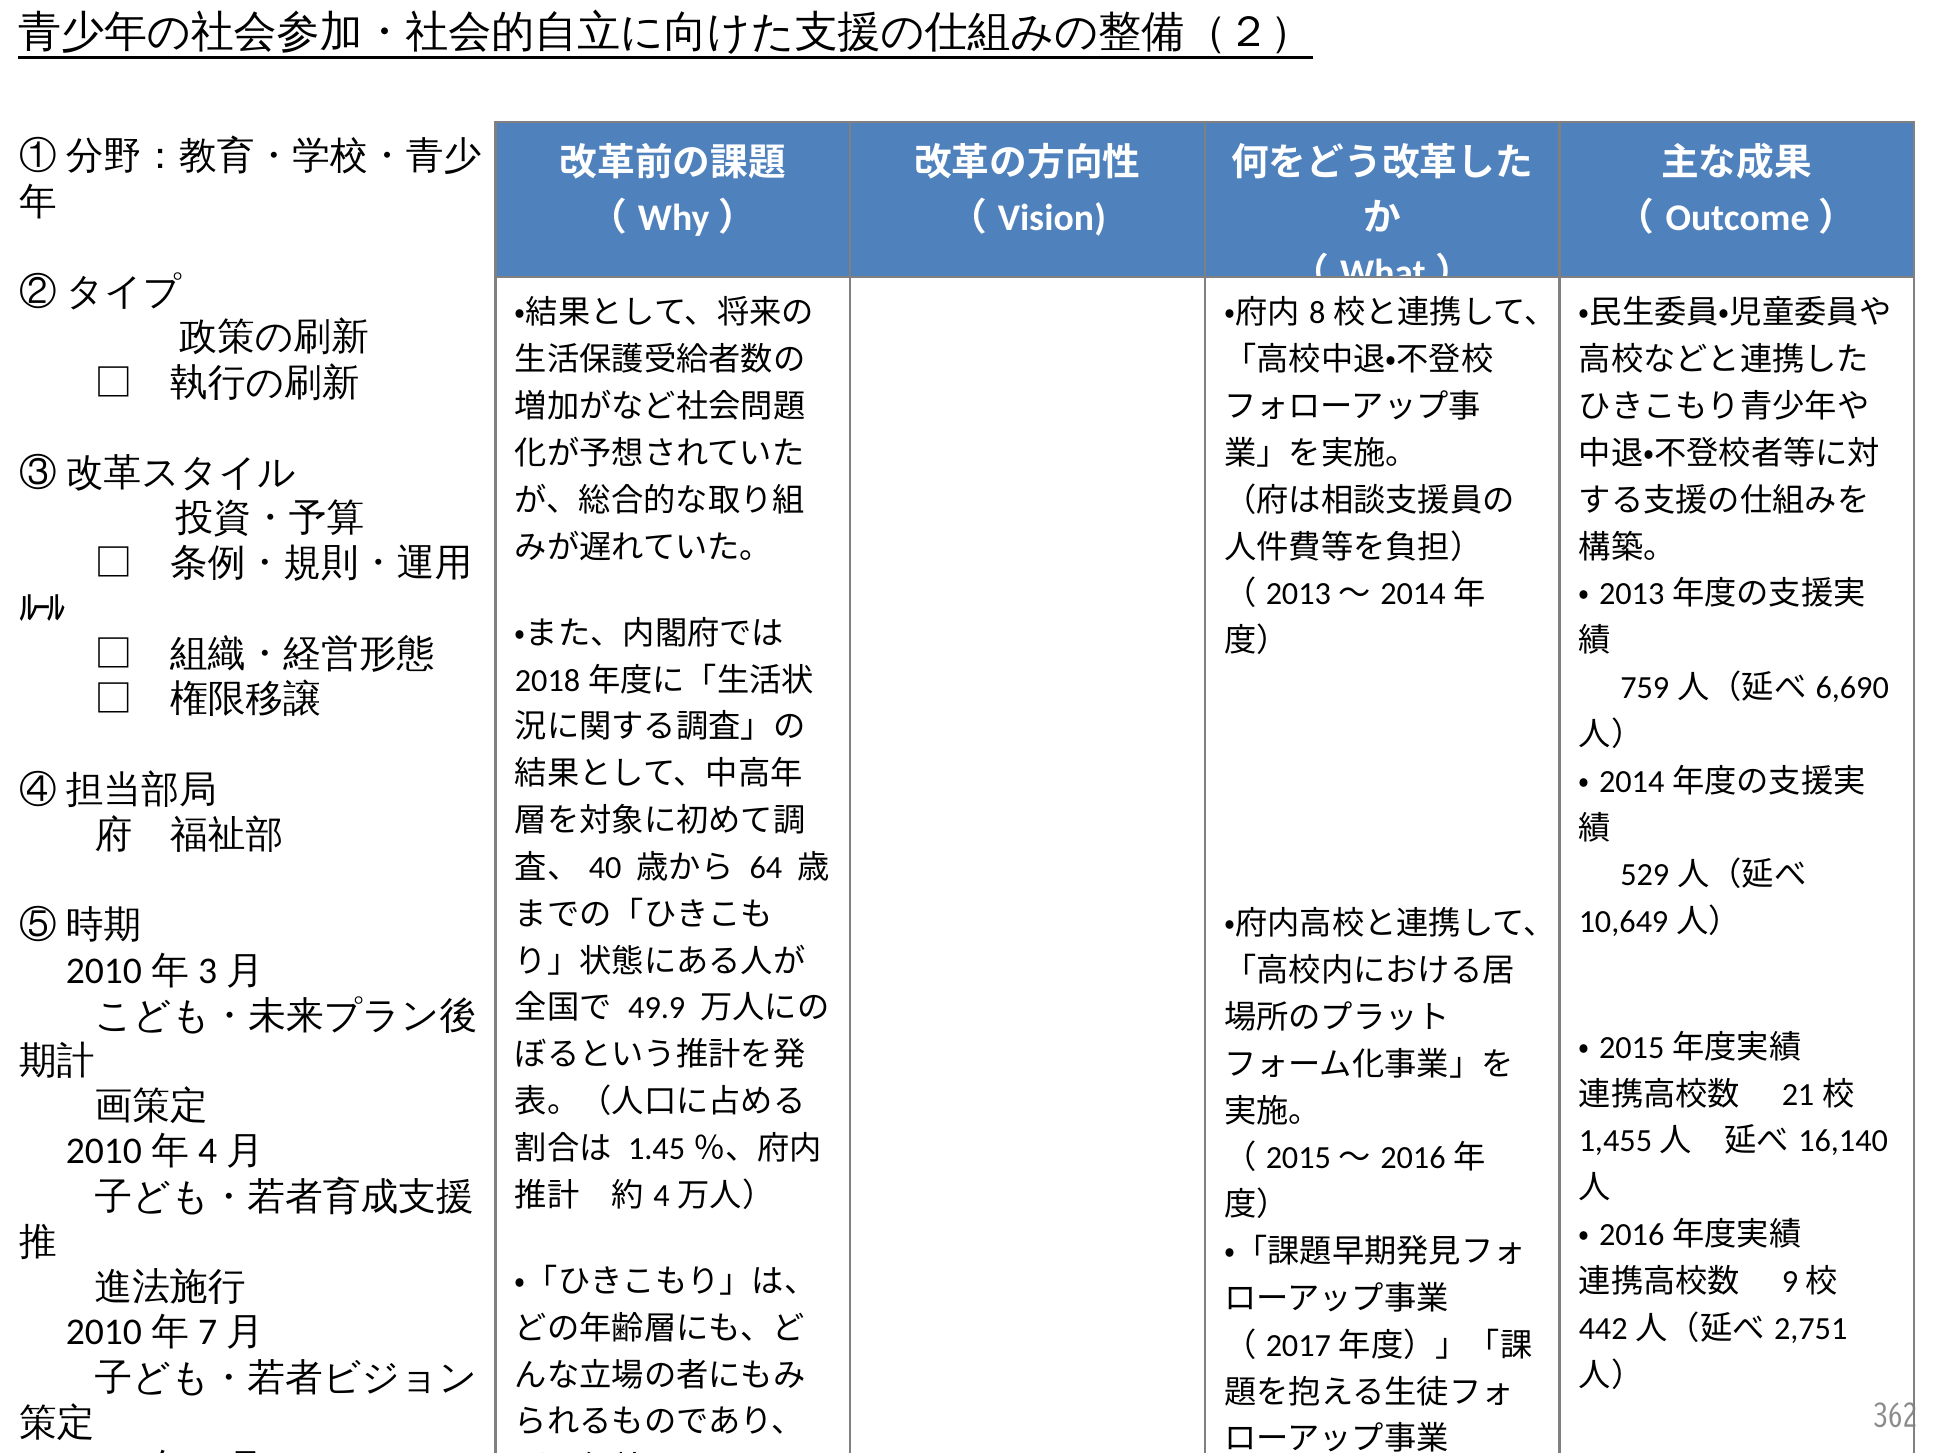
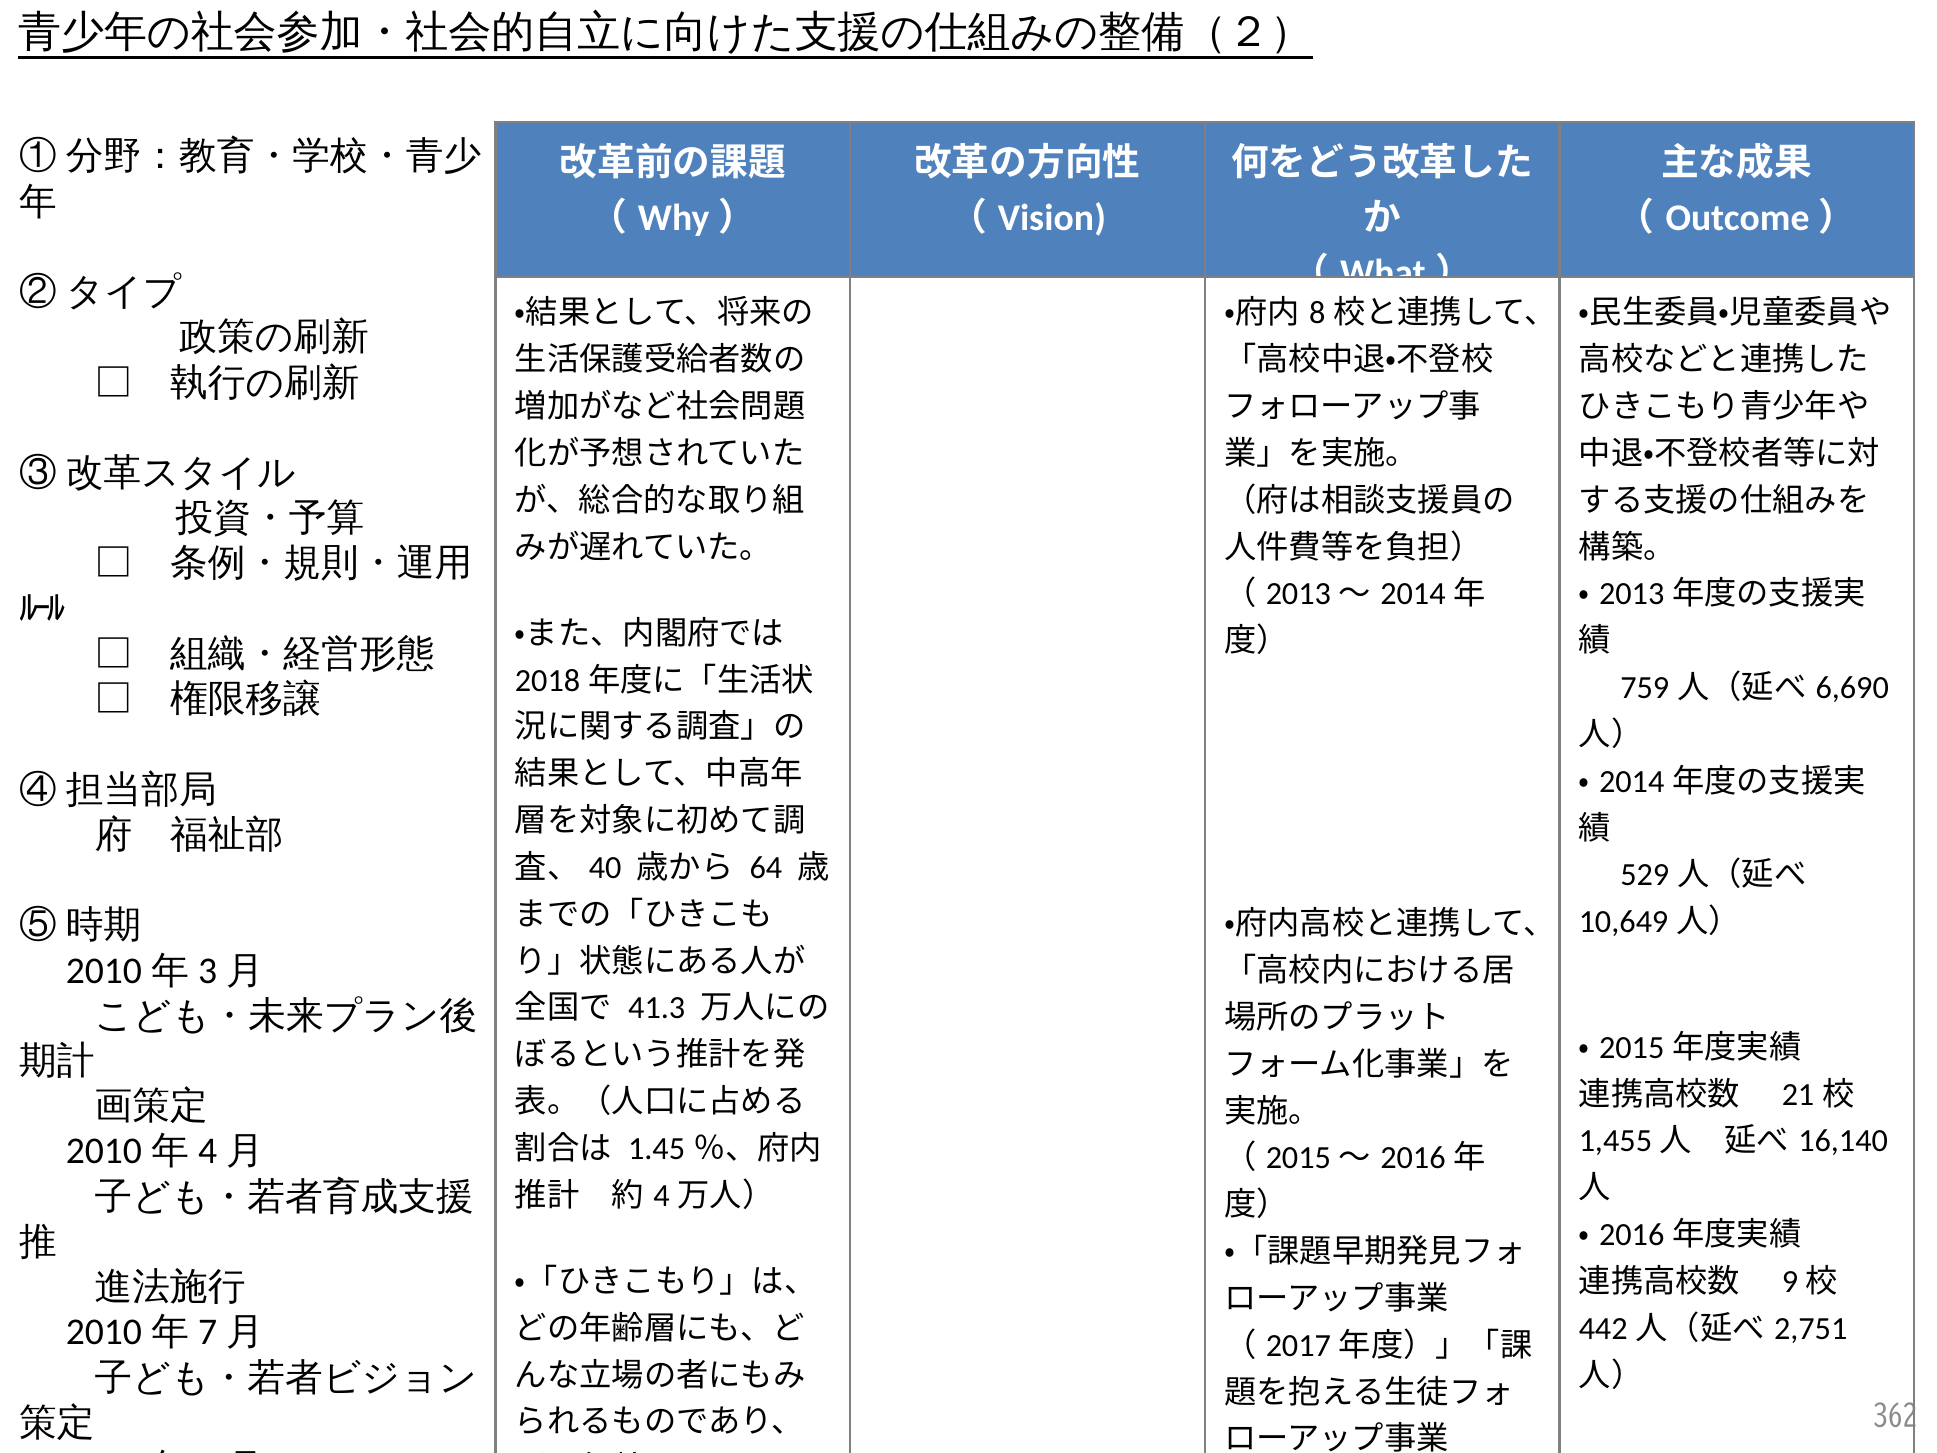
49.9: 49.9 -> 41.3 (657, 1008)
